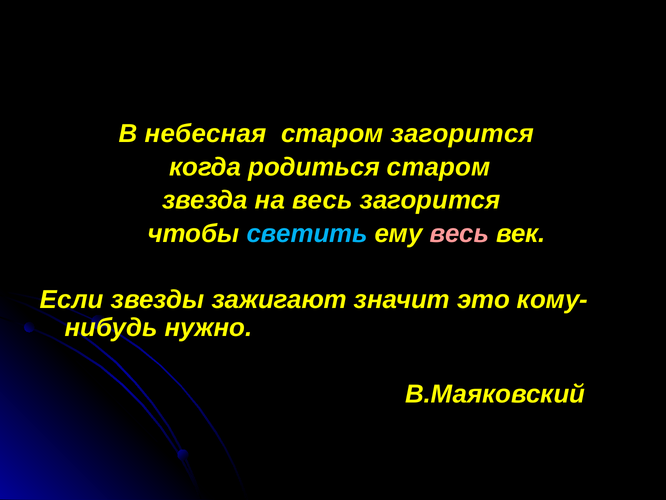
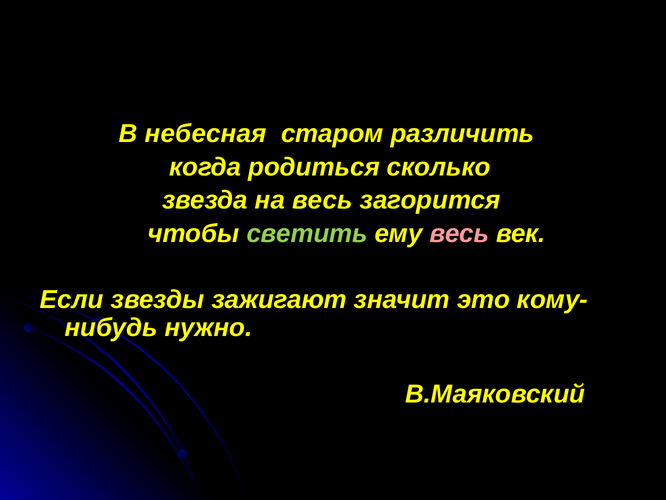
старом загорится: загорится -> различить (462, 134)
родиться старом: старом -> сколько (439, 167)
светить colour: light blue -> light green (307, 233)
